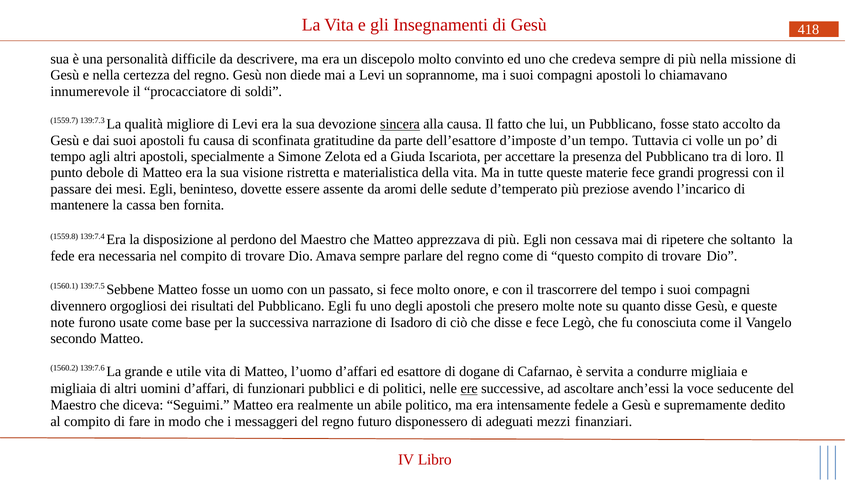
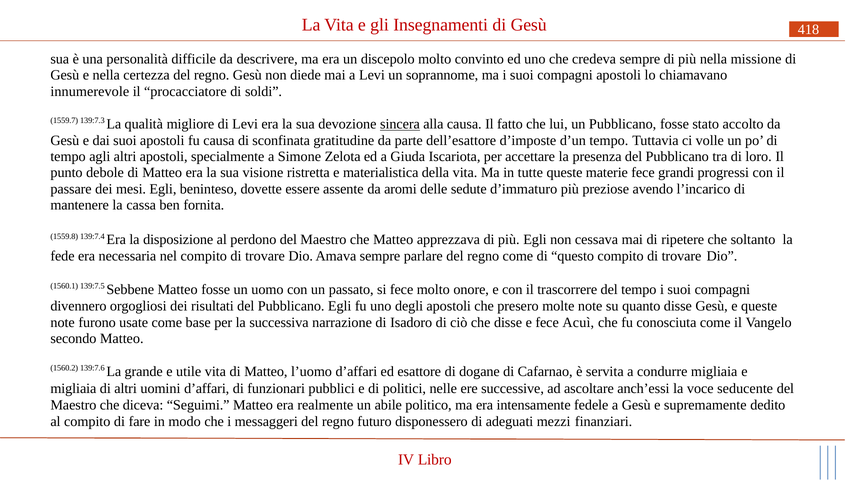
d’temperato: d’temperato -> d’immaturo (524, 189)
Legò: Legò -> Acuì (578, 322)
ere underline: present -> none (469, 389)
